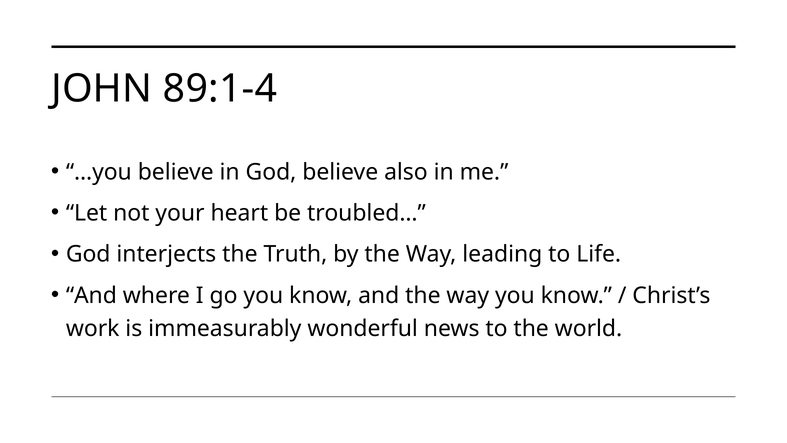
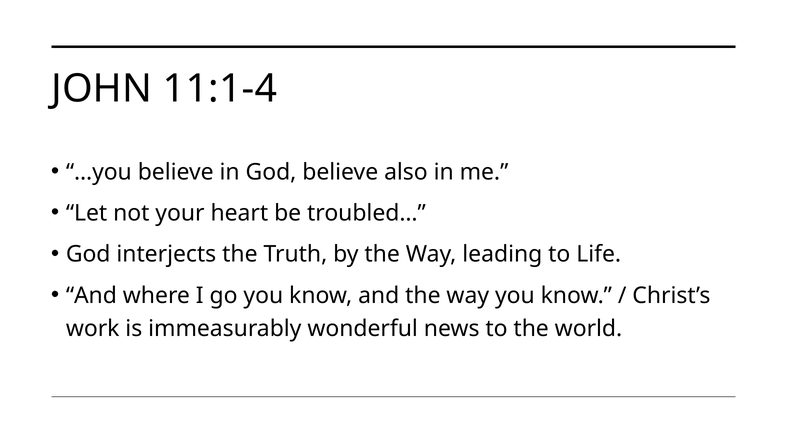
89:1-4: 89:1-4 -> 11:1-4 (220, 89)
